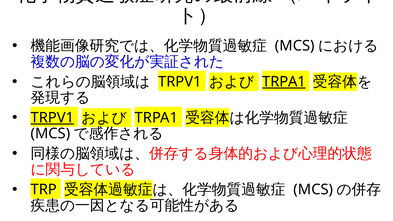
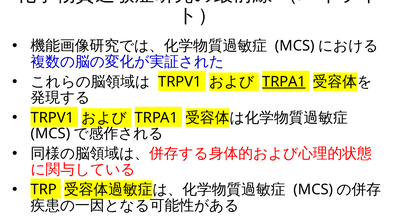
TRPV1 underline: present -> none (52, 118)
